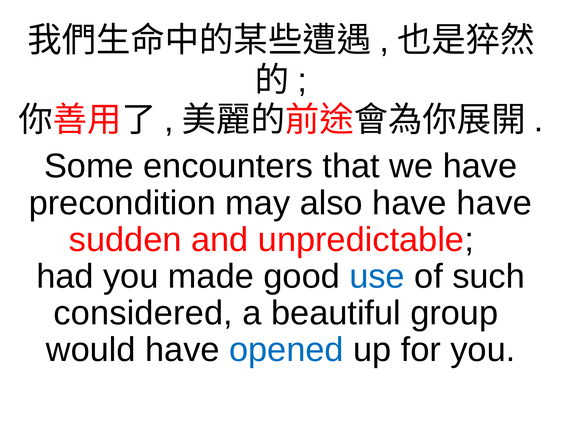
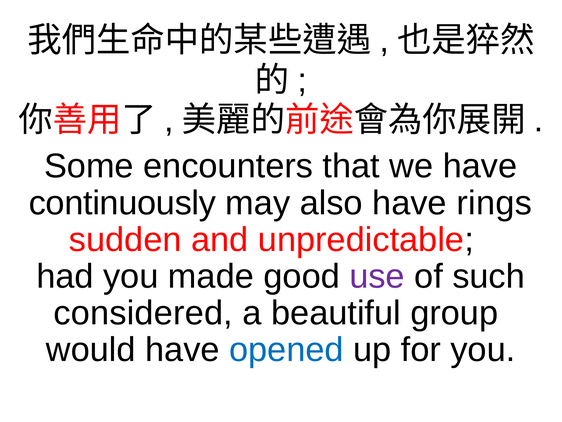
precondition: precondition -> continuously (122, 203)
have have: have -> rings (494, 203)
use colour: blue -> purple (377, 276)
